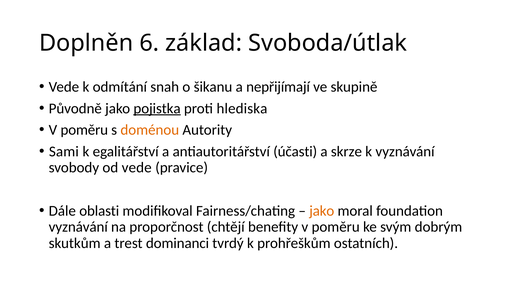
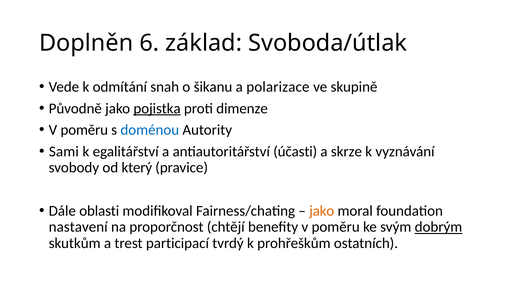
nepřijímají: nepřijímají -> polarizace (278, 87)
hlediska: hlediska -> dimenze (242, 108)
doménou colour: orange -> blue (150, 130)
od vede: vede -> který (137, 167)
vyznávání: vyznávání -> nastavení (78, 227)
dobrým underline: none -> present (438, 227)
dominanci: dominanci -> participací (177, 243)
